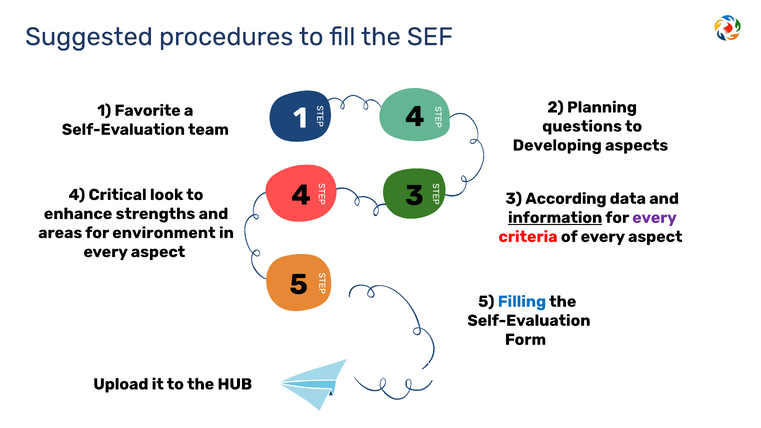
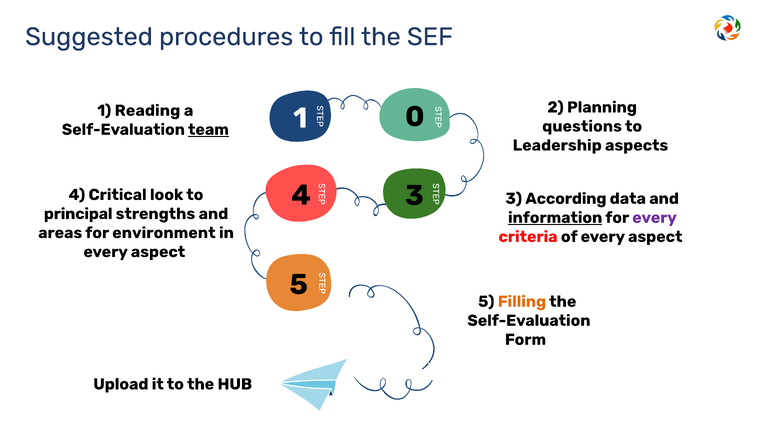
Favorite: Favorite -> Reading (147, 111)
1 4: 4 -> 0 (415, 117)
team underline: none -> present (208, 130)
Developing: Developing -> Leadership (557, 145)
enhance: enhance -> principal (78, 214)
Filling colour: blue -> orange (522, 302)
